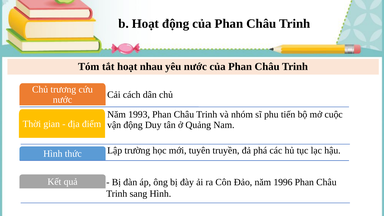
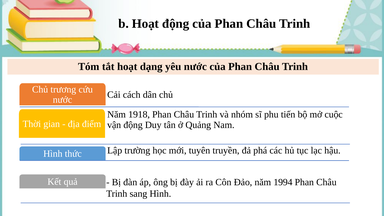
nhau: nhau -> dạng (151, 67)
1993: 1993 -> 1918 (139, 115)
1996: 1996 -> 1994 (283, 182)
